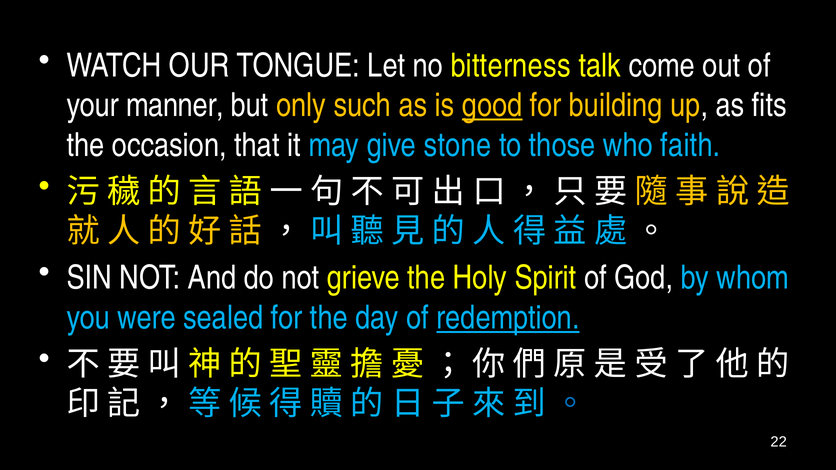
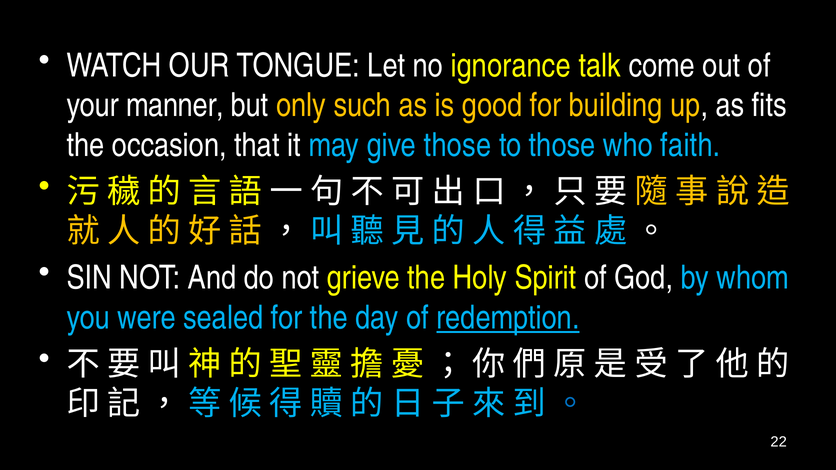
bitterness: bitterness -> ignorance (511, 66)
good underline: present -> none (492, 105)
give stone: stone -> those (457, 145)
